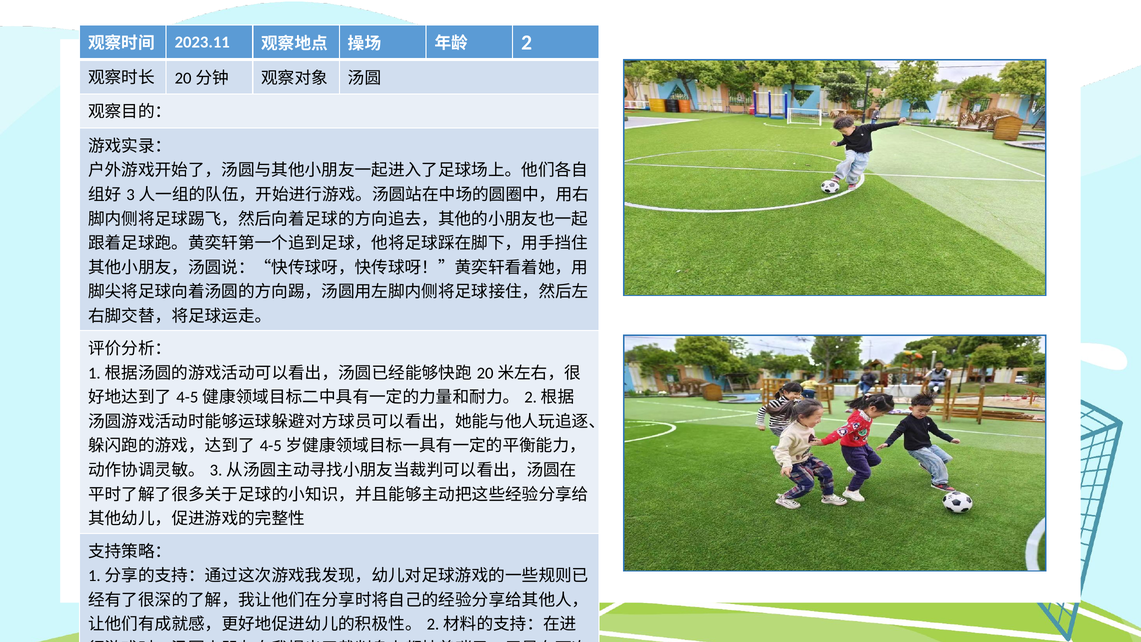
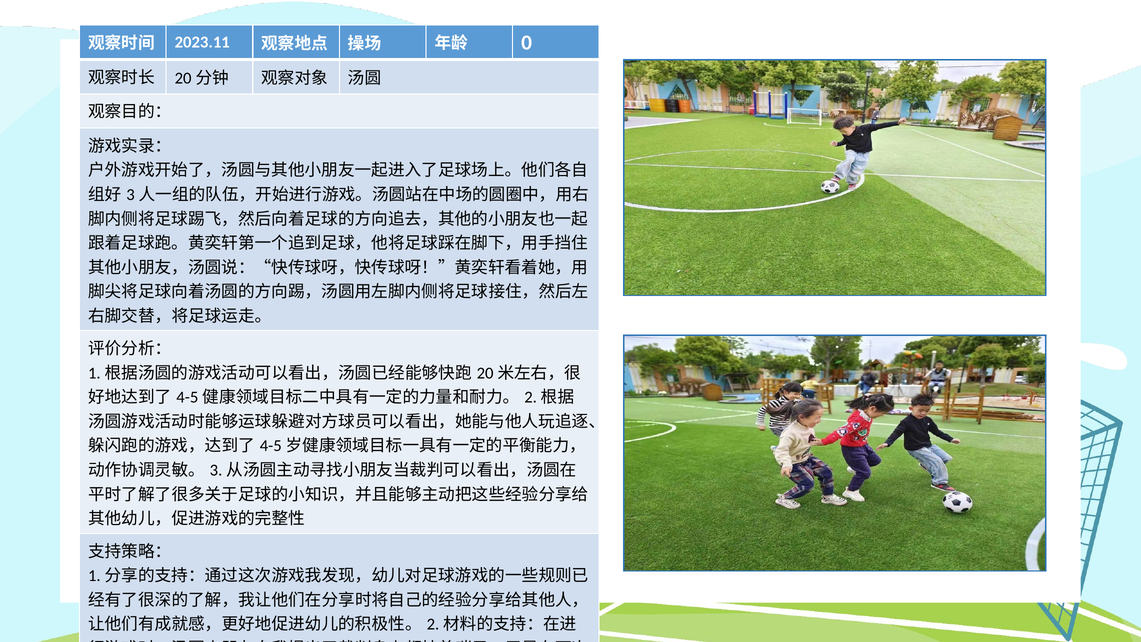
2: 2 -> 0 (527, 42)
